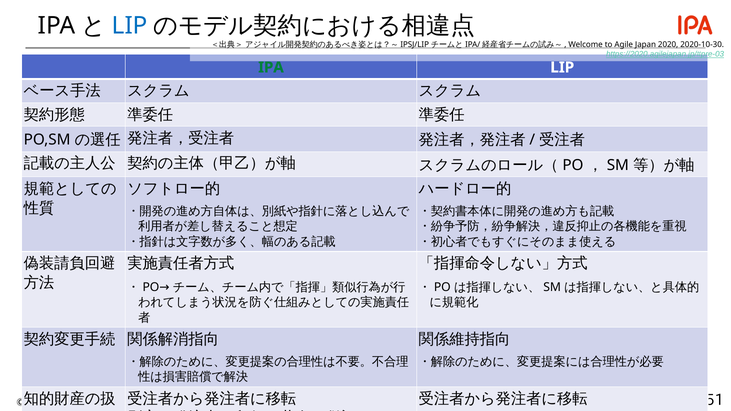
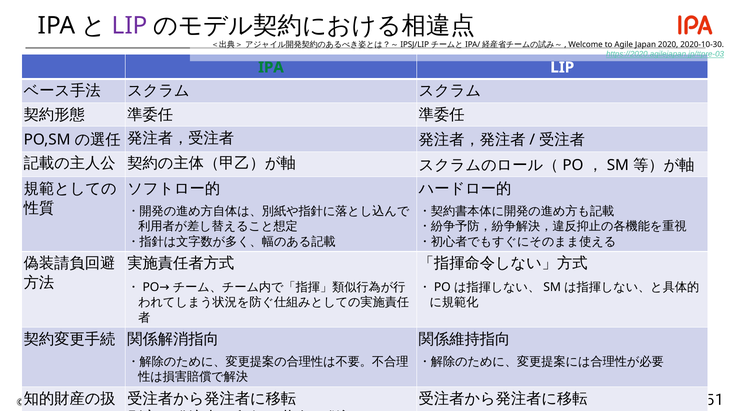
LIP colour: blue -> purple (130, 26)
